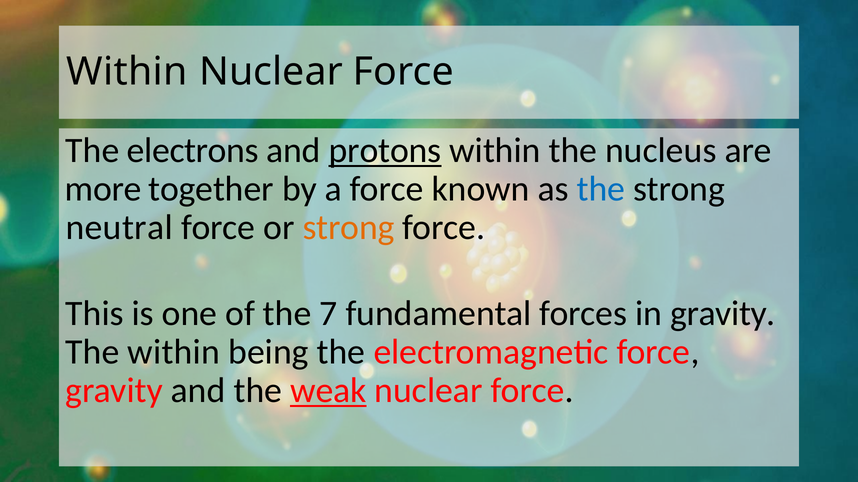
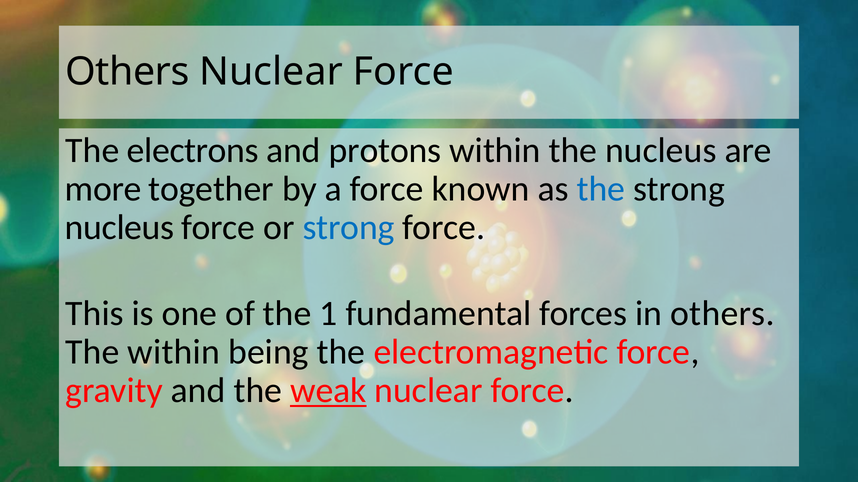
Within: Within -> Others (127, 72)
protons underline: present -> none (385, 151)
neutral: neutral -> nucleus (120, 228)
strong colour: orange -> blue (349, 228)
7: 7 -> 1 (328, 314)
in gravity: gravity -> others (722, 314)
